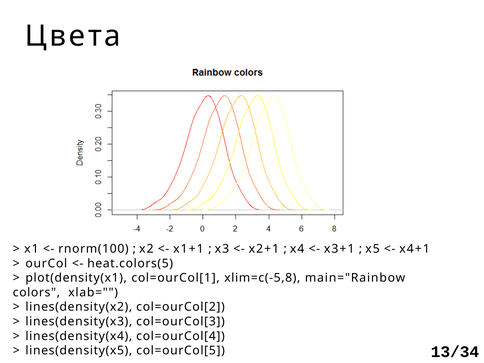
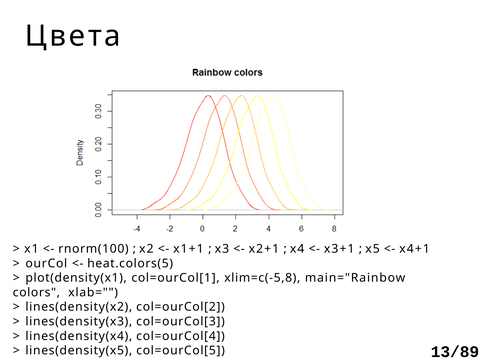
13/34: 13/34 -> 13/89 (455, 352)
